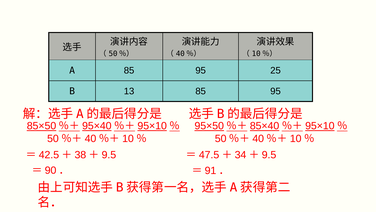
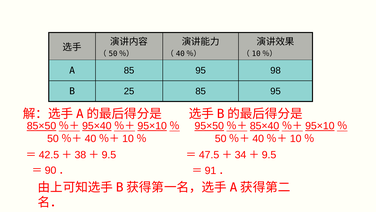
25: 25 -> 98 (276, 70)
13: 13 -> 25 (129, 91)
